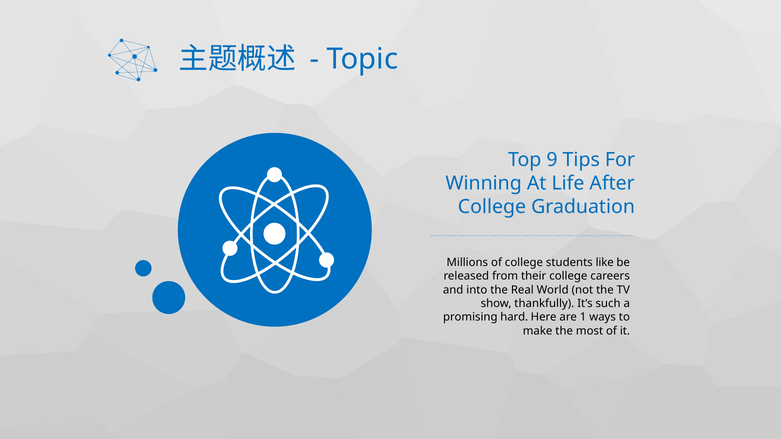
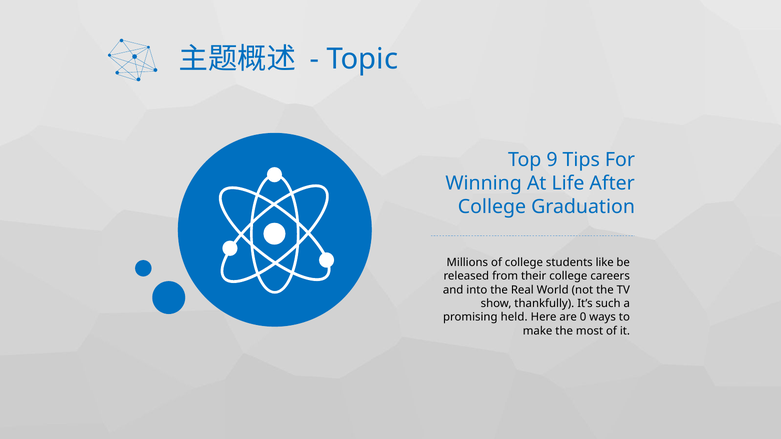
hard: hard -> held (514, 317)
1: 1 -> 0 (583, 317)
